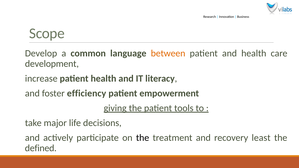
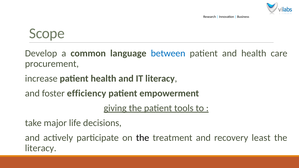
between colour: orange -> blue (168, 53)
development: development -> procurement (52, 64)
defined: defined -> literacy (41, 148)
